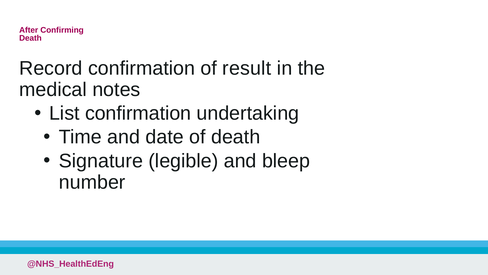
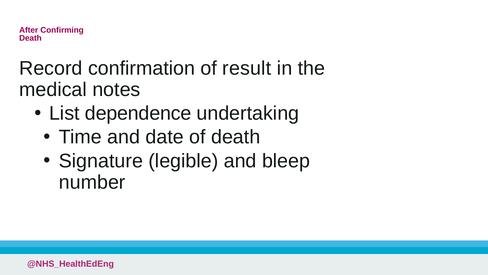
List confirmation: confirmation -> dependence (138, 113)
